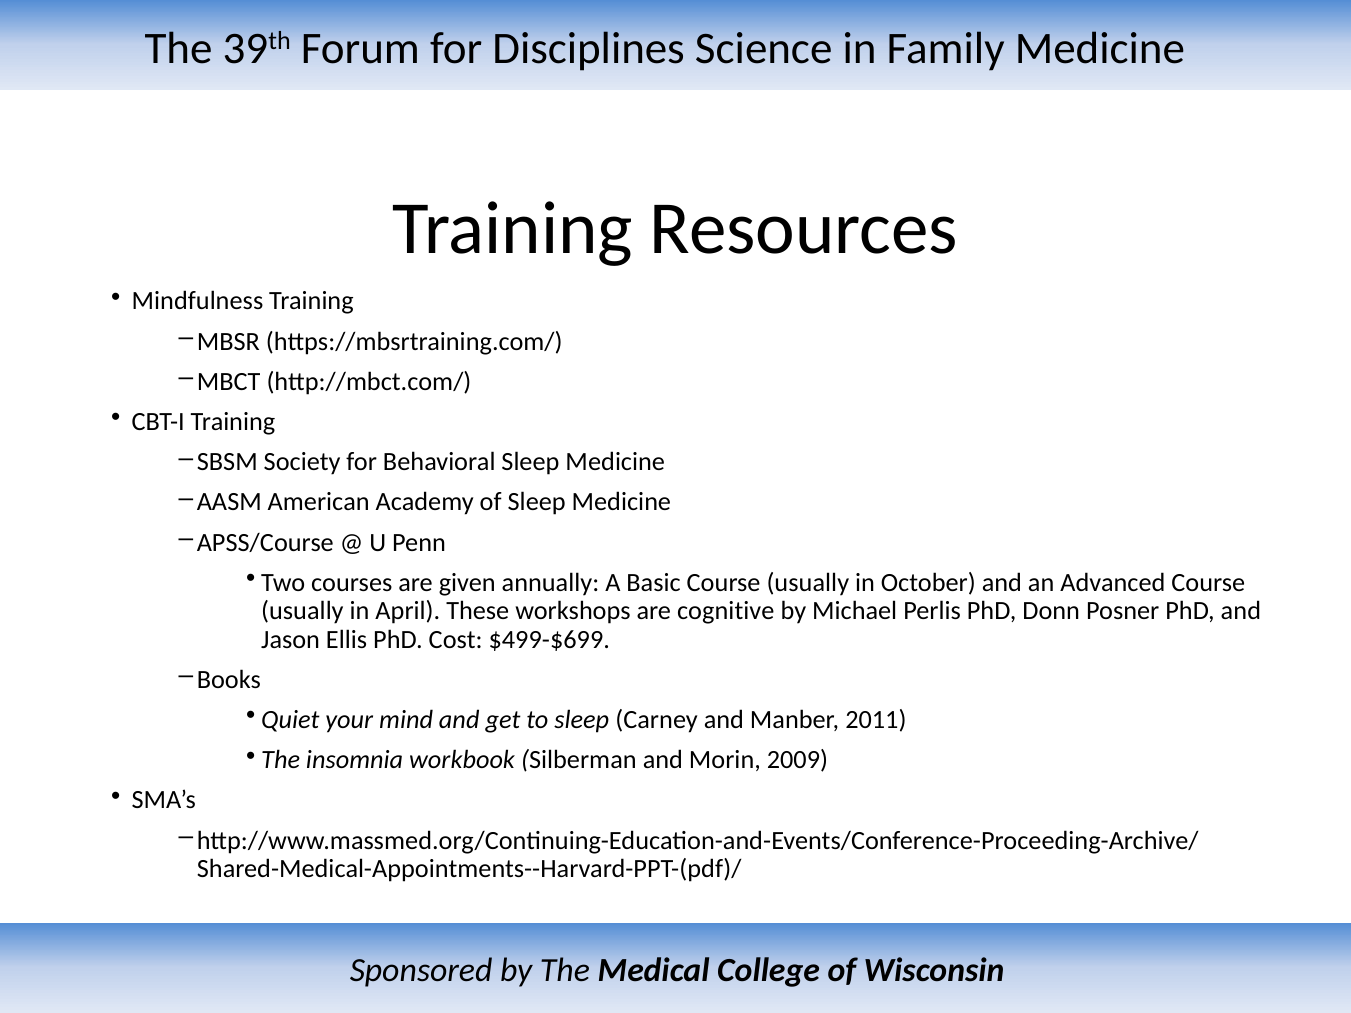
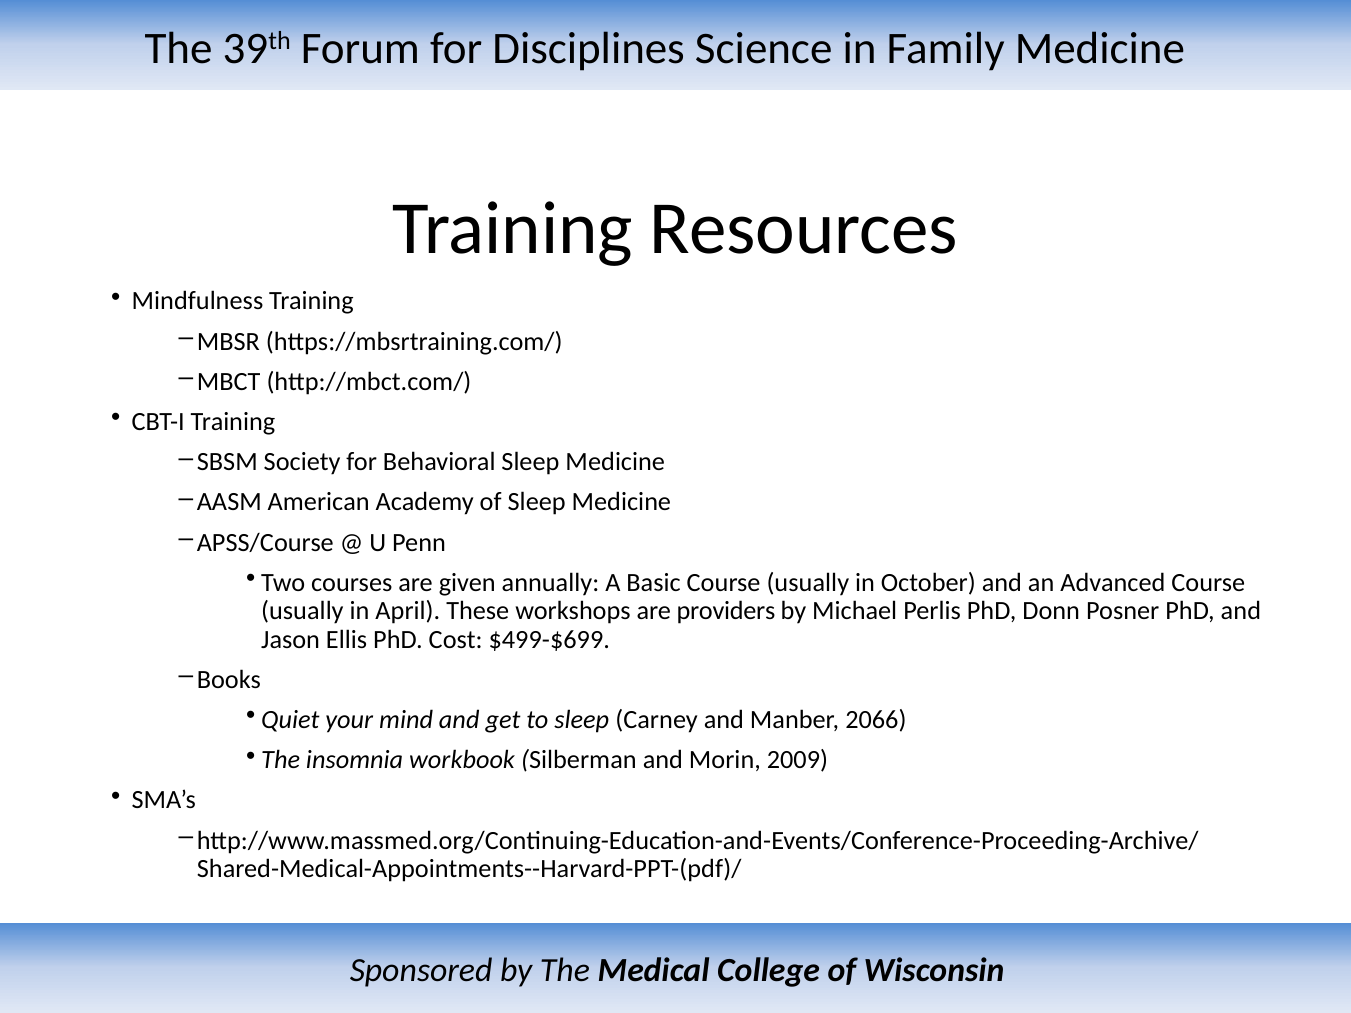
cognitive: cognitive -> providers (726, 611)
2011: 2011 -> 2066 (876, 720)
